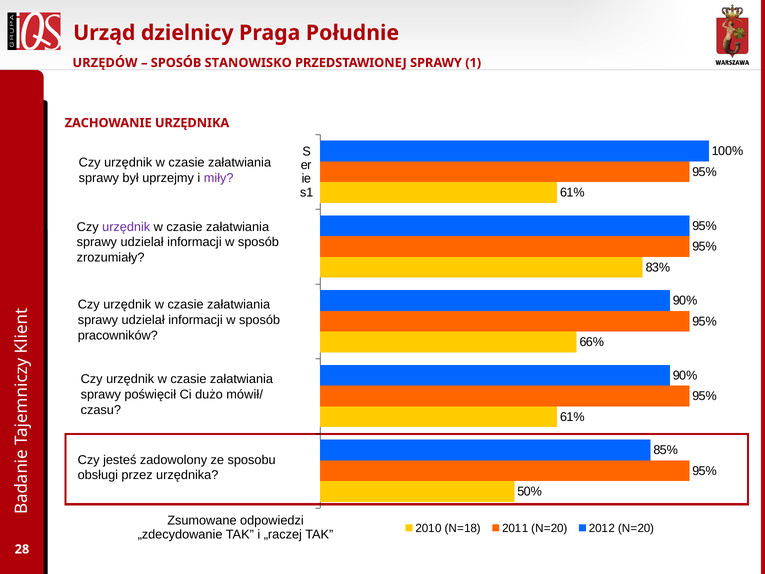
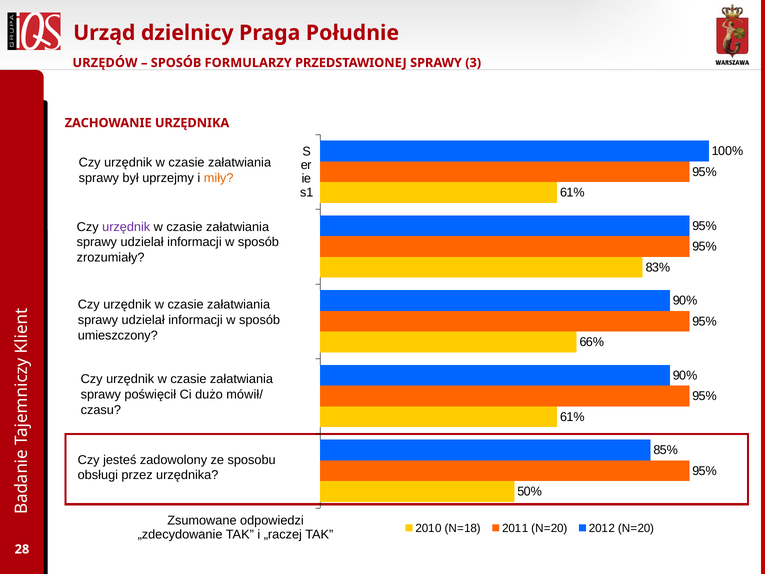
STANOWISKO: STANOWISKO -> FORMULARZY (248, 63)
1: 1 -> 3 (473, 63)
miły colour: purple -> orange (219, 178)
pracowników: pracowników -> umieszczony (118, 335)
